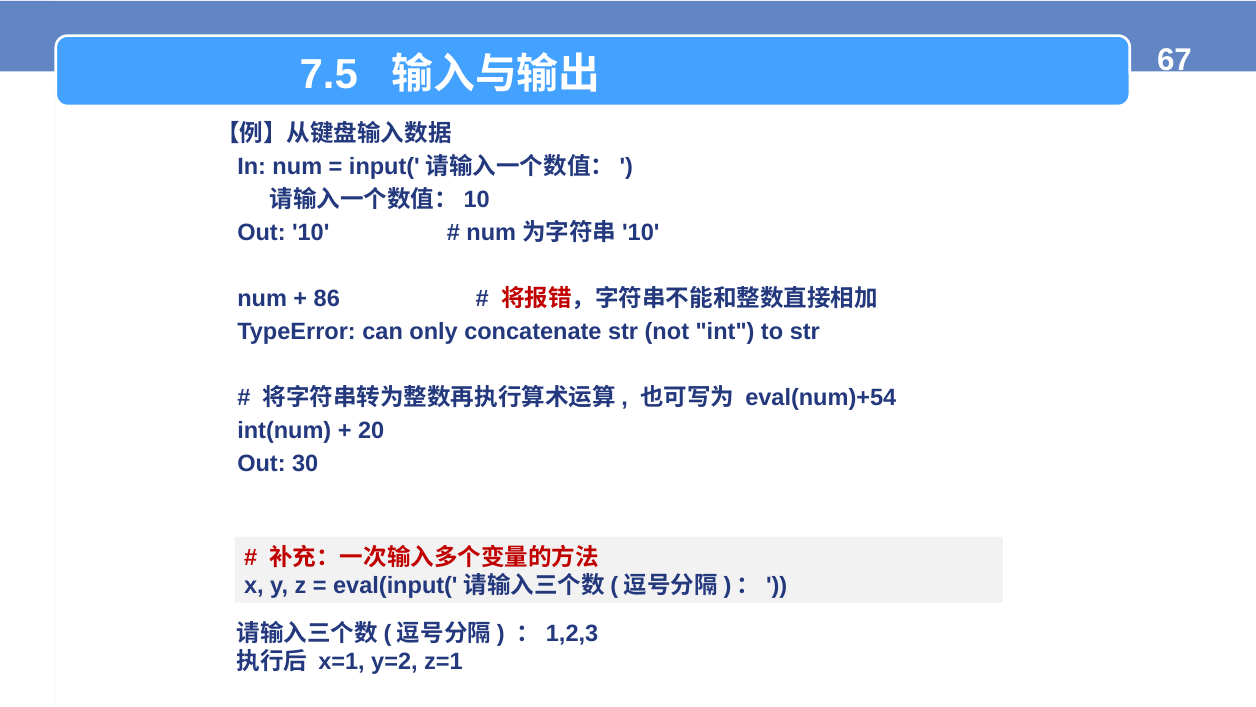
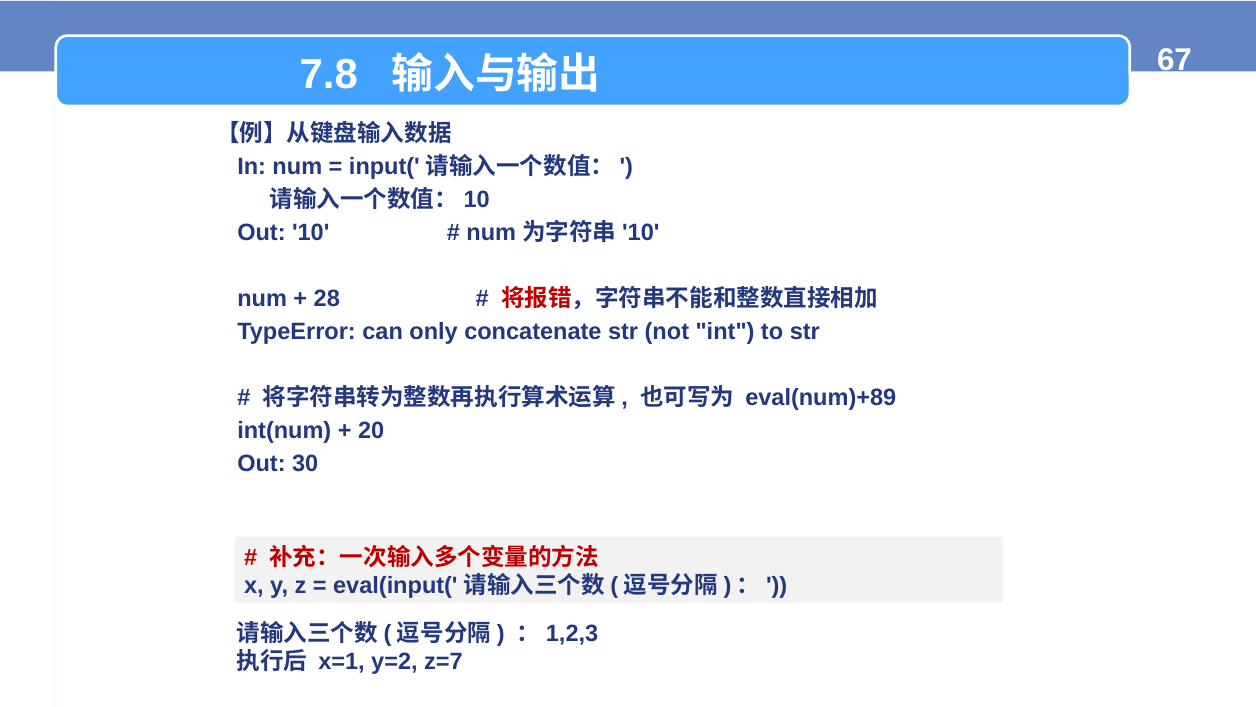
7.5: 7.5 -> 7.8 (329, 74)
86: 86 -> 28 (327, 299)
eval(num)+54: eval(num)+54 -> eval(num)+89 (821, 397)
z=1: z=1 -> z=7 (444, 662)
